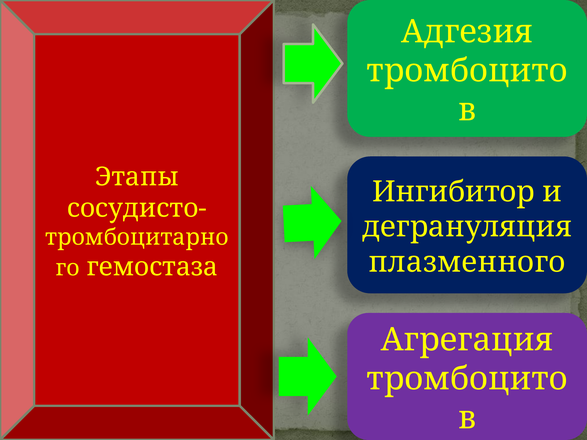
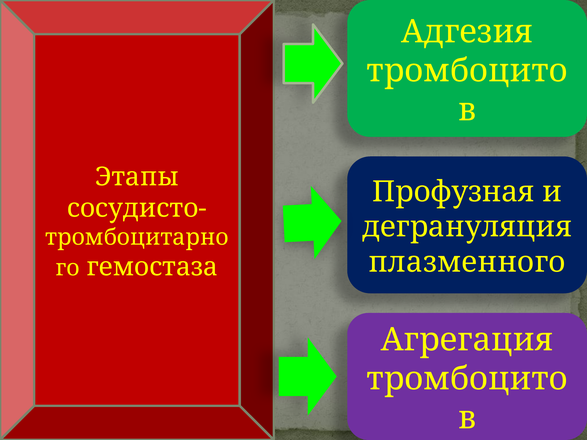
Ингибитор: Ингибитор -> Профузная (453, 192)
